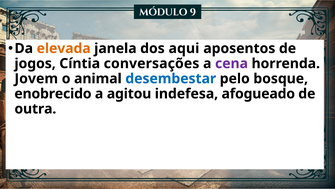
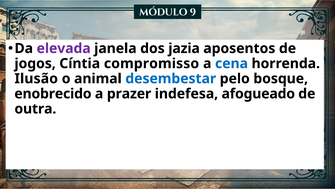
elevada colour: orange -> purple (64, 48)
aqui: aqui -> jazia (184, 48)
conversações: conversações -> compromisso (151, 63)
cena colour: purple -> blue (231, 63)
Jovem: Jovem -> Ilusão (36, 78)
agitou: agitou -> prazer (129, 93)
